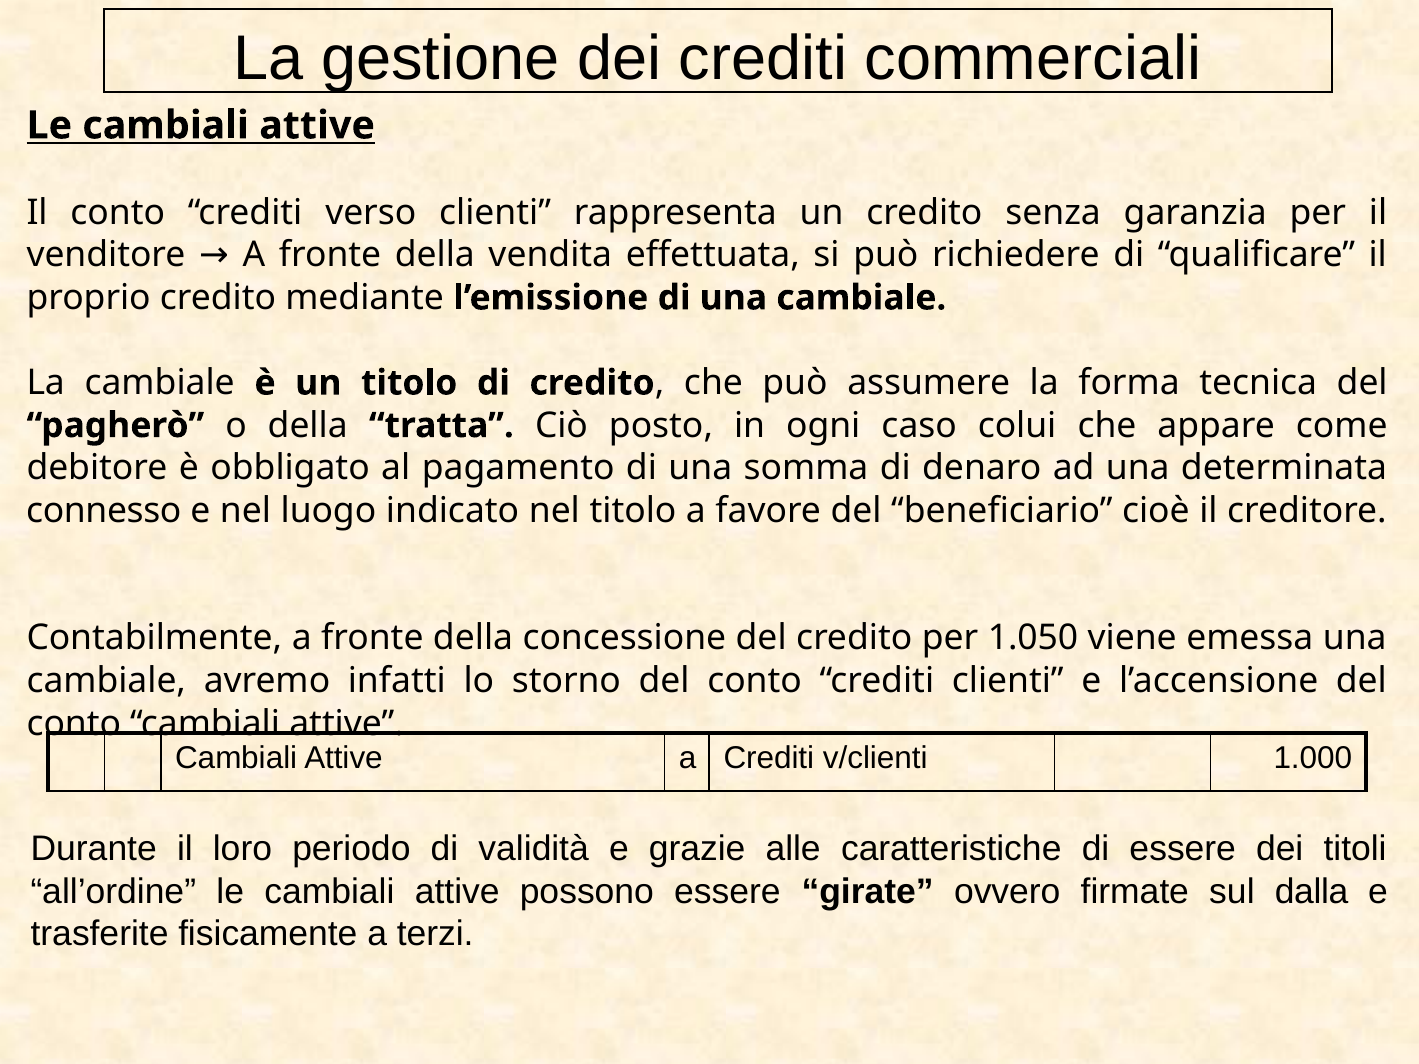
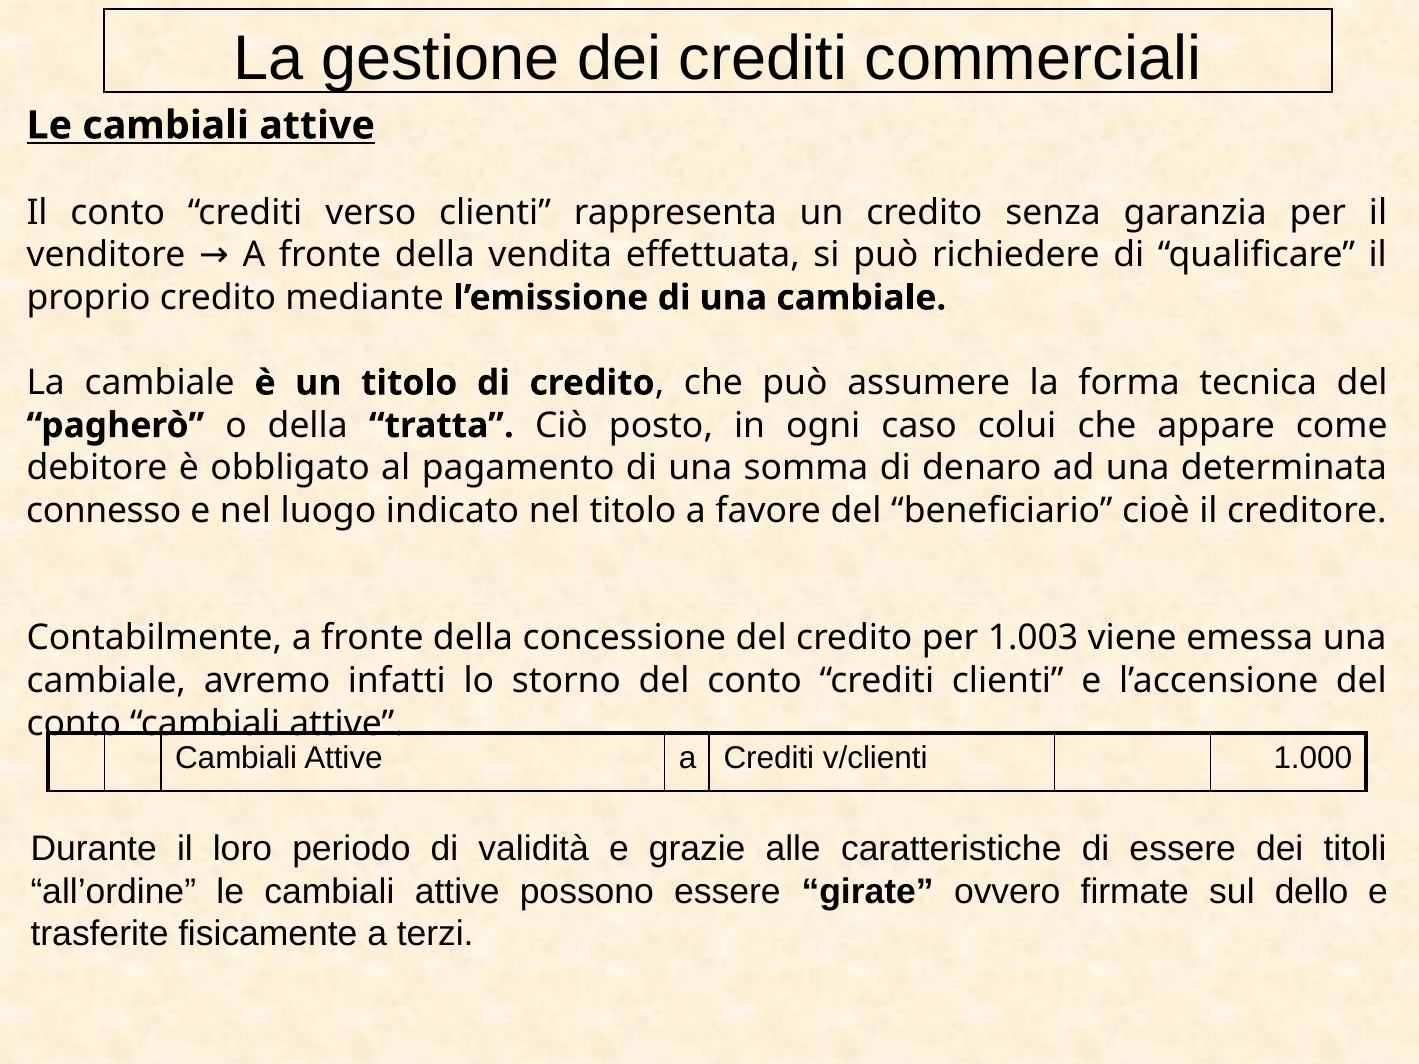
1.050: 1.050 -> 1.003 (1033, 638)
dalla: dalla -> dello (1312, 892)
